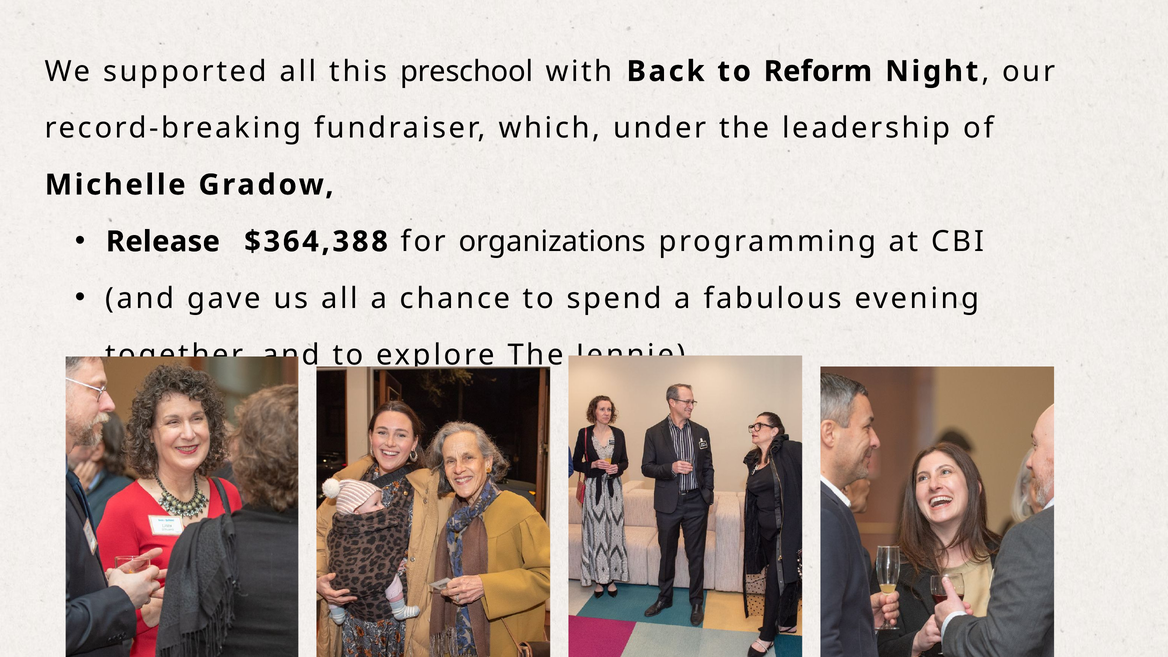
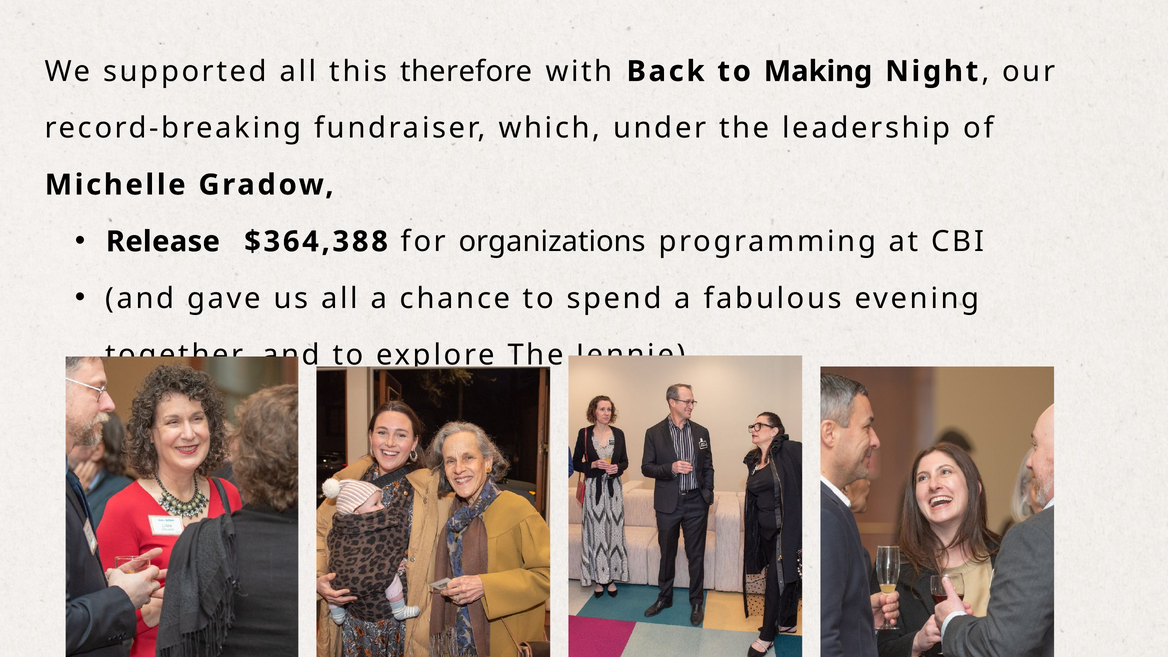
preschool: preschool -> therefore (466, 71)
Reform: Reform -> Making (818, 71)
